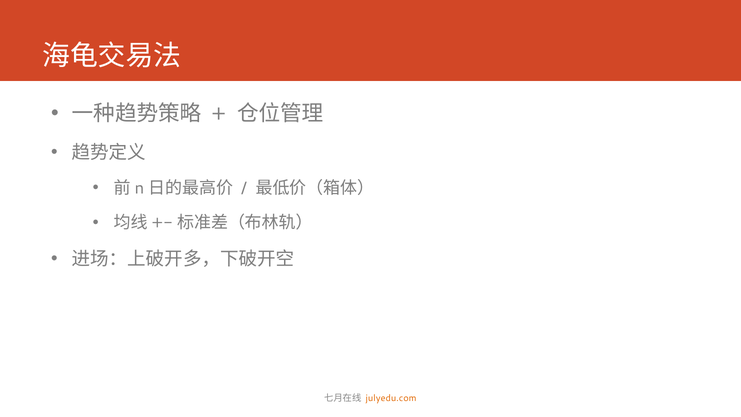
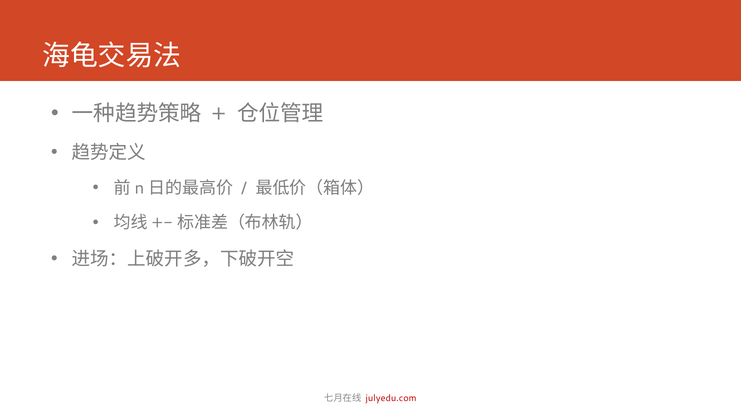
julyedu.com colour: orange -> red (391, 398)
